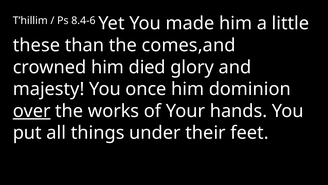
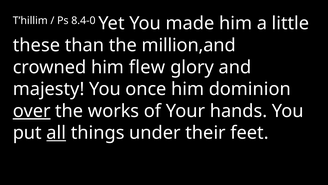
8.4-6: 8.4-6 -> 8.4-0 (83, 20)
comes,and: comes,and -> million,and (189, 45)
died: died -> flew (147, 67)
all underline: none -> present (56, 133)
